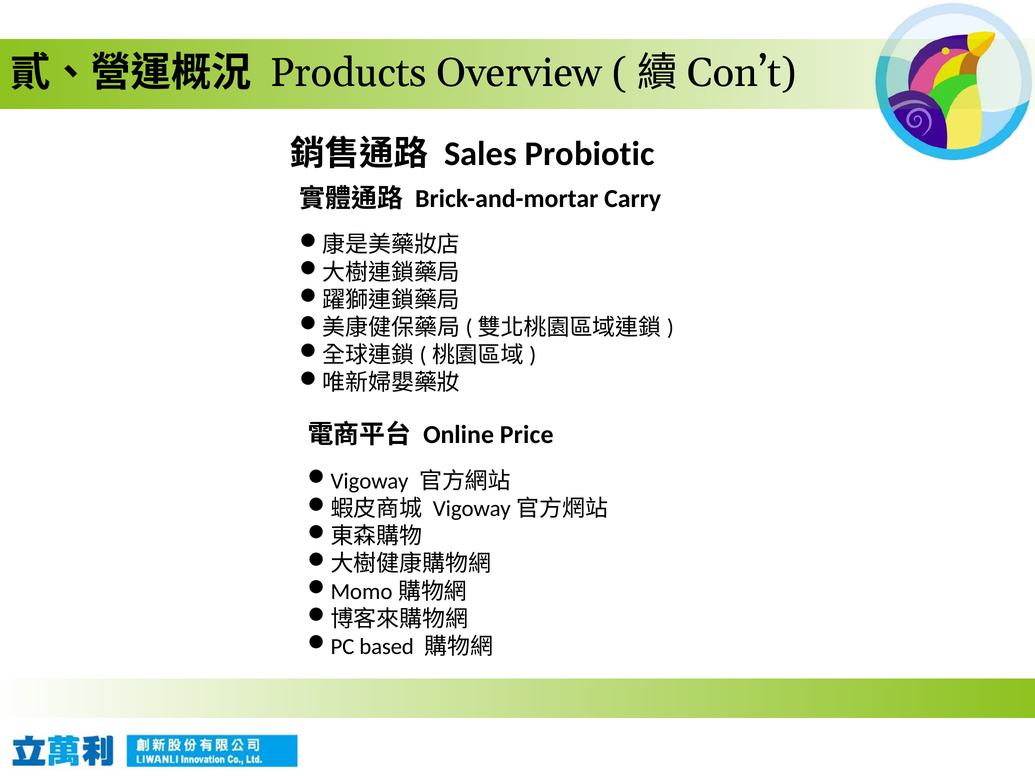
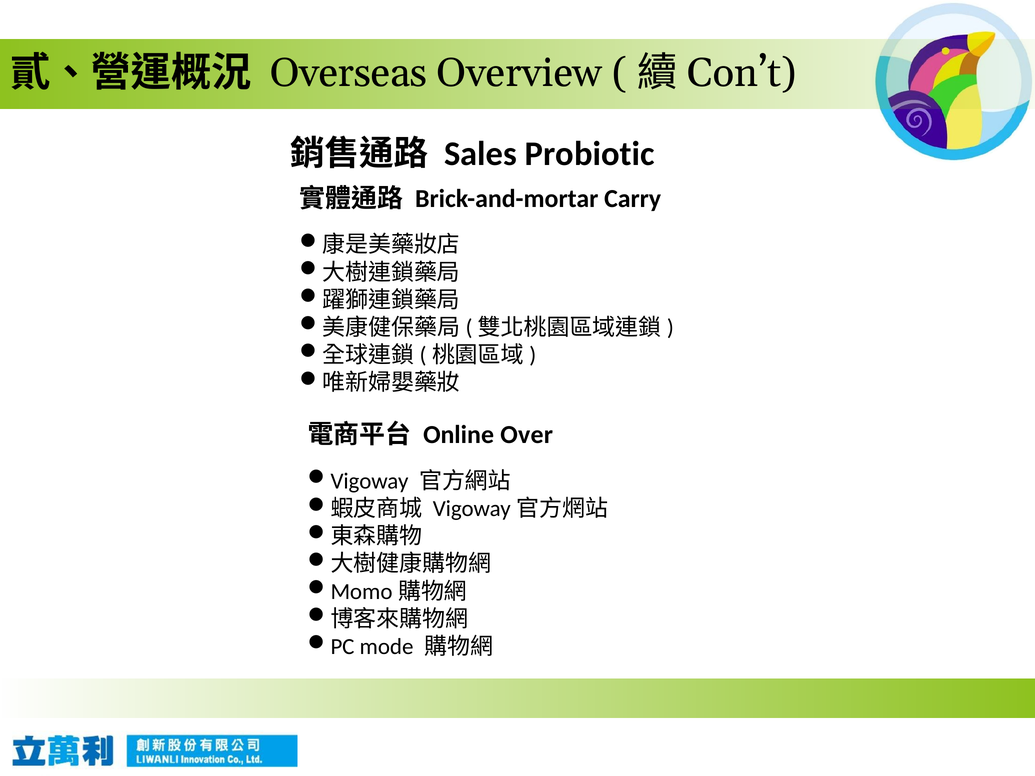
Products: Products -> Overseas (349, 73)
Price: Price -> Over (527, 435)
based: based -> mode (387, 647)
